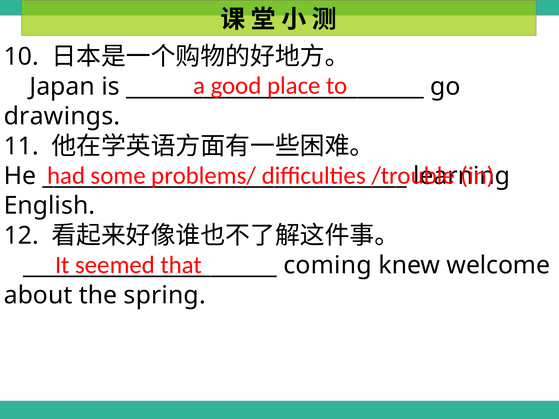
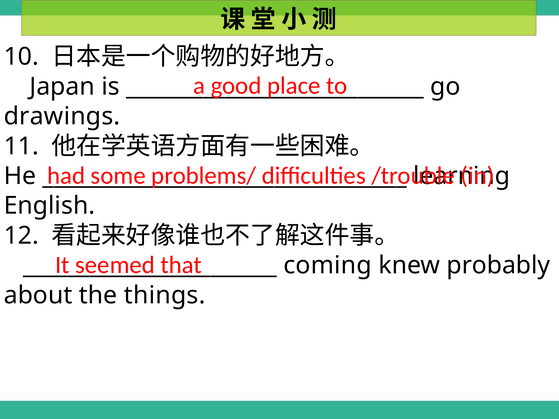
welcome: welcome -> probably (498, 266)
spring: spring -> things (165, 295)
